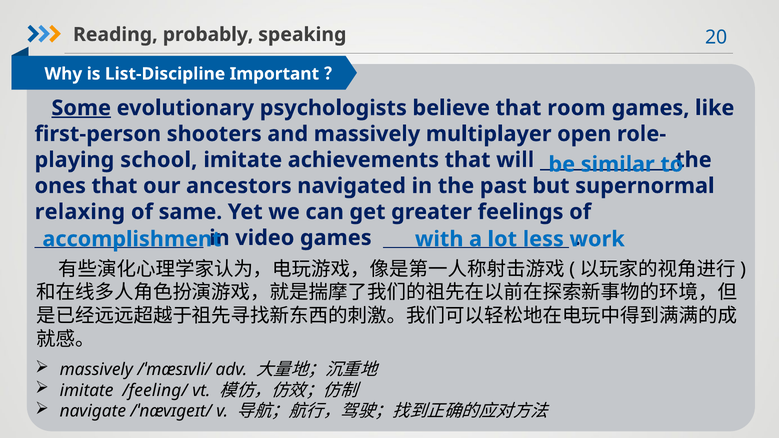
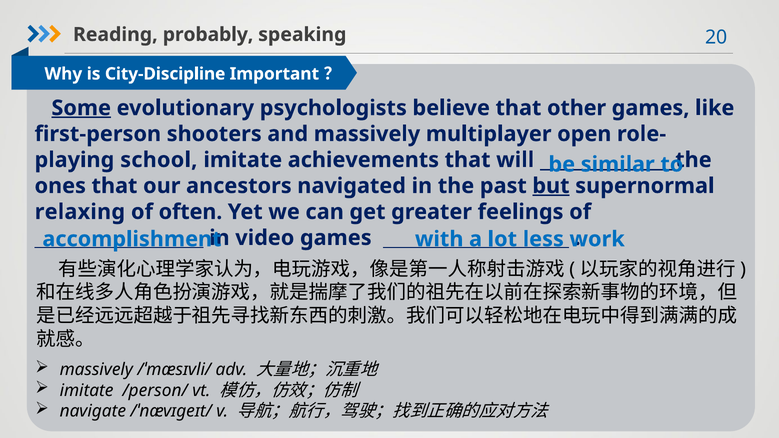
List-Discipline: List-Discipline -> City-Discipline (165, 74)
room: room -> other (577, 108)
but underline: none -> present (551, 186)
same: same -> often (190, 212)
/feeling/: /feeling/ -> /person/ (155, 391)
